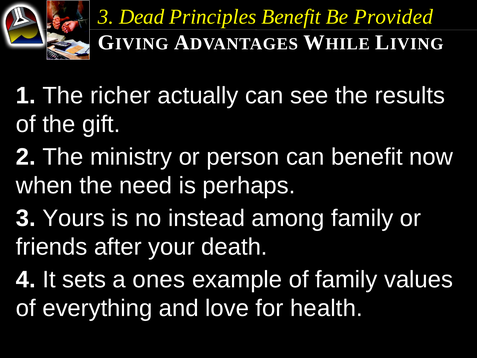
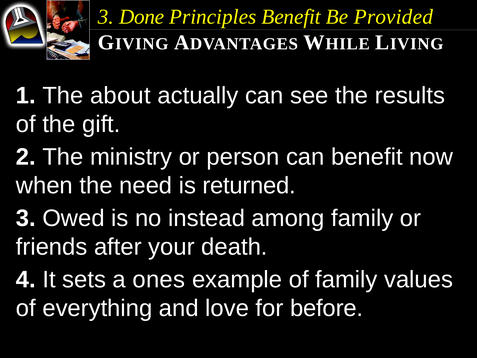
Dead: Dead -> Done (142, 17)
richer: richer -> about (120, 96)
perhaps: perhaps -> returned (249, 186)
Yours: Yours -> Owed (74, 218)
health: health -> before (327, 308)
